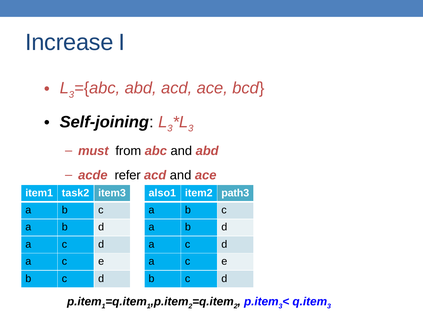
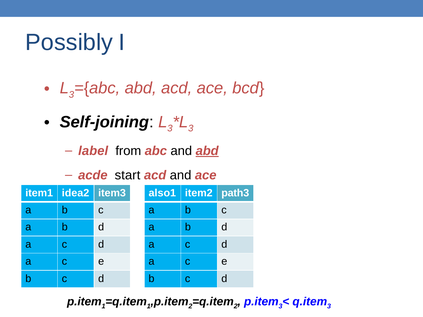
Increase: Increase -> Possibly (69, 42)
must: must -> label (93, 151)
abd underline: none -> present (207, 151)
refer: refer -> start (128, 175)
task2: task2 -> idea2 (76, 193)
